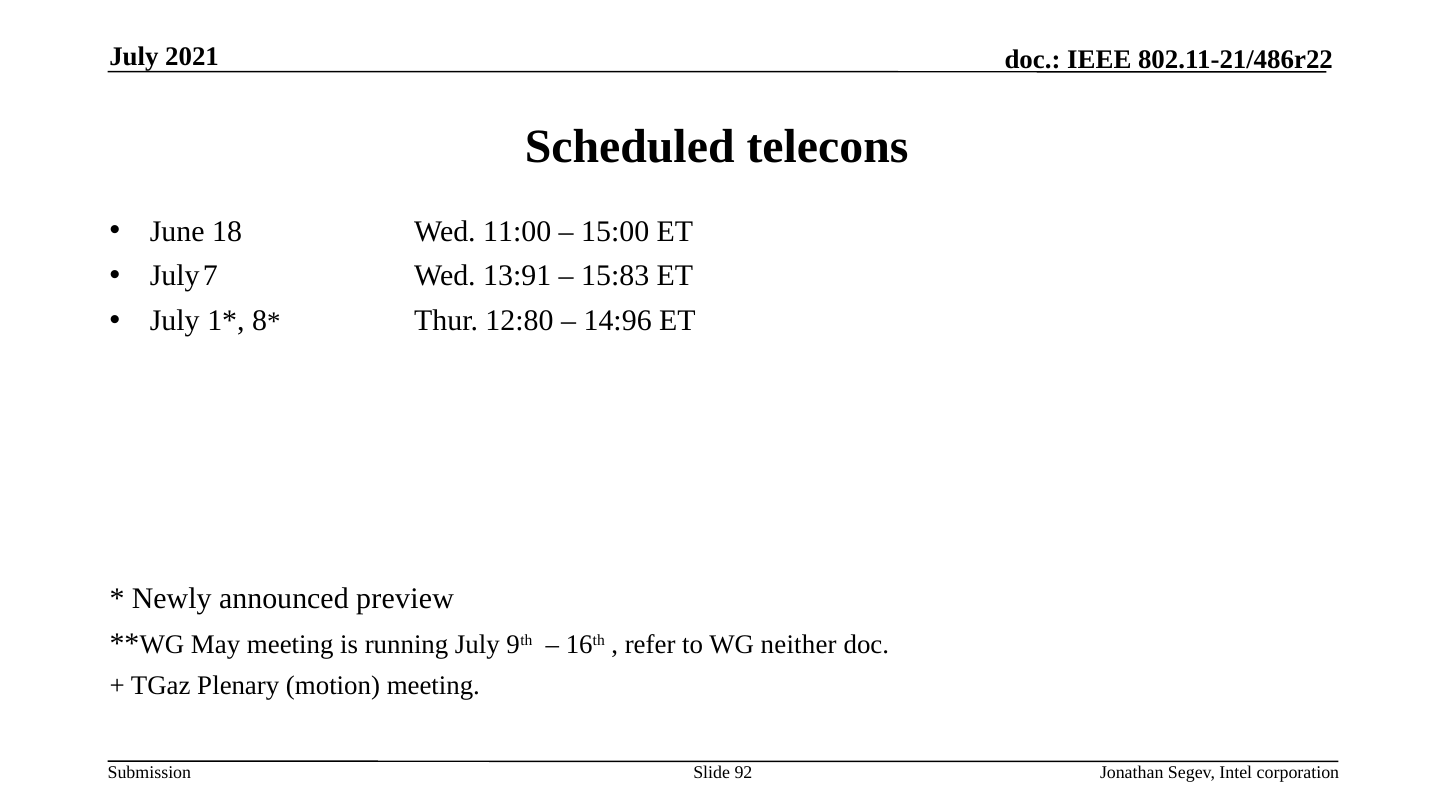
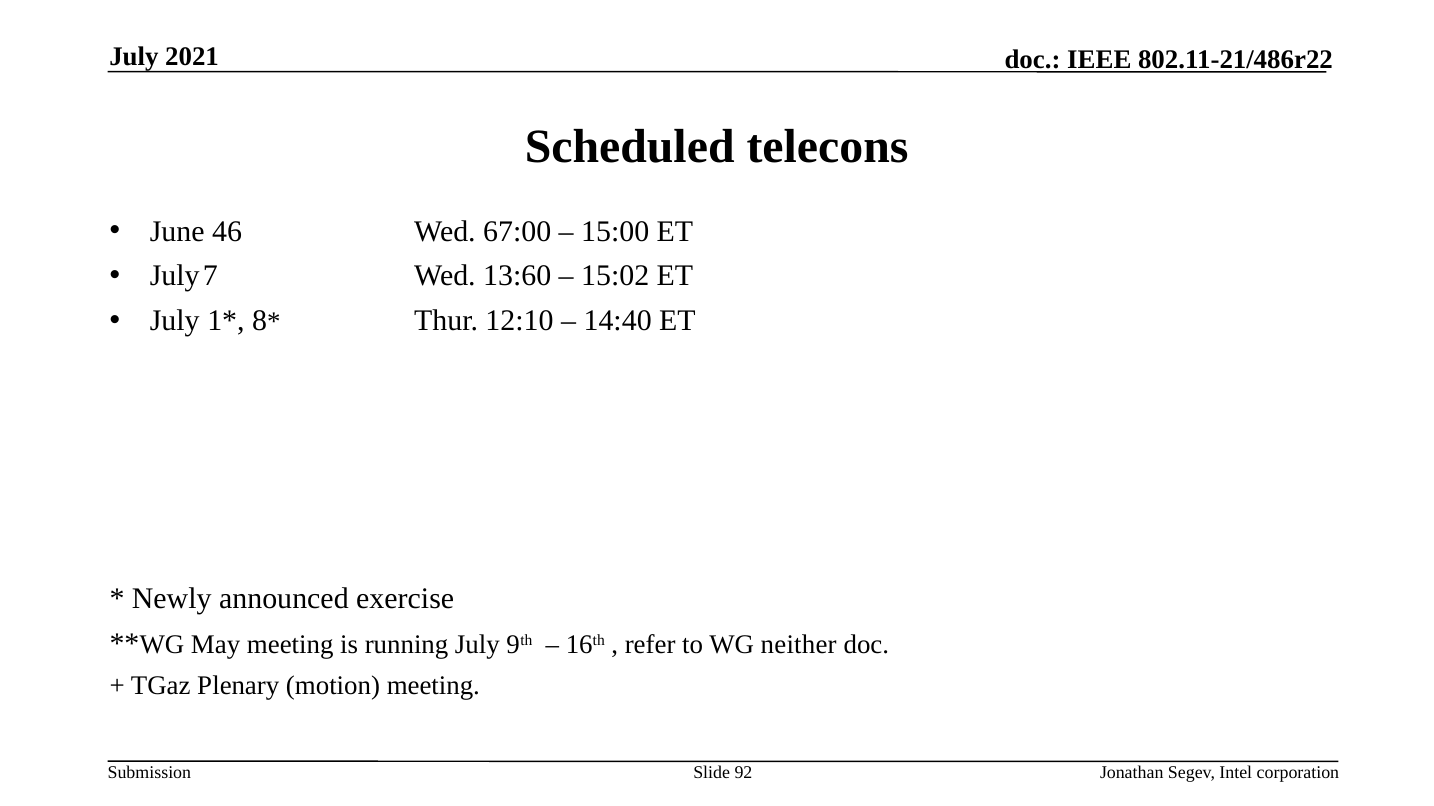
18: 18 -> 46 (227, 231)
11:00: 11:00 -> 67:00 (517, 231)
13:91: 13:91 -> 13:60 (517, 276)
15:83: 15:83 -> 15:02 (615, 276)
12:80: 12:80 -> 12:10 (520, 321)
14:96: 14:96 -> 14:40 (618, 321)
preview: preview -> exercise (405, 599)
